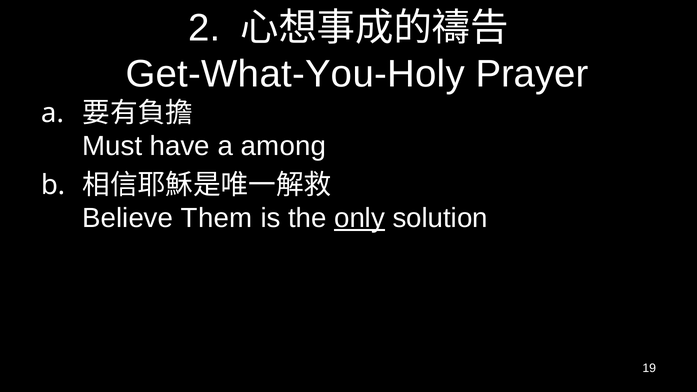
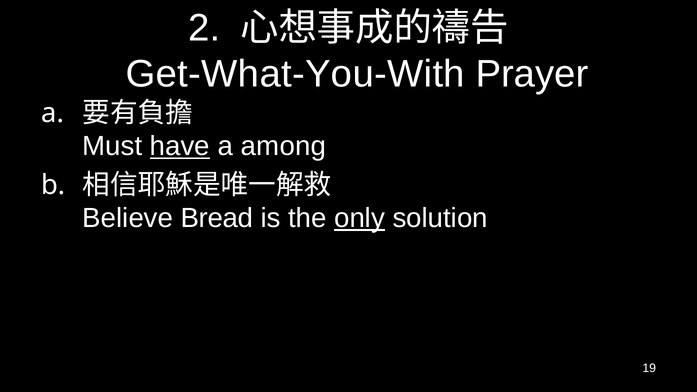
Get-What-You-Holy: Get-What-You-Holy -> Get-What-You-With (295, 74)
have underline: none -> present (180, 146)
Them: Them -> Bread (217, 218)
